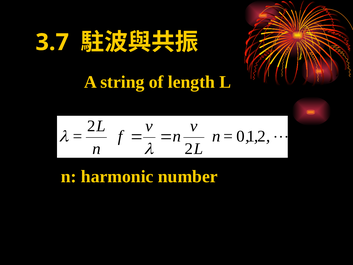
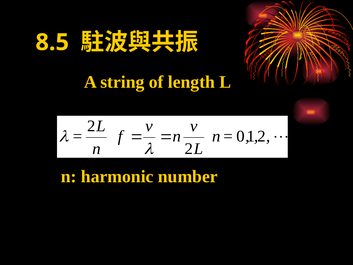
3.7: 3.7 -> 8.5 (52, 42)
